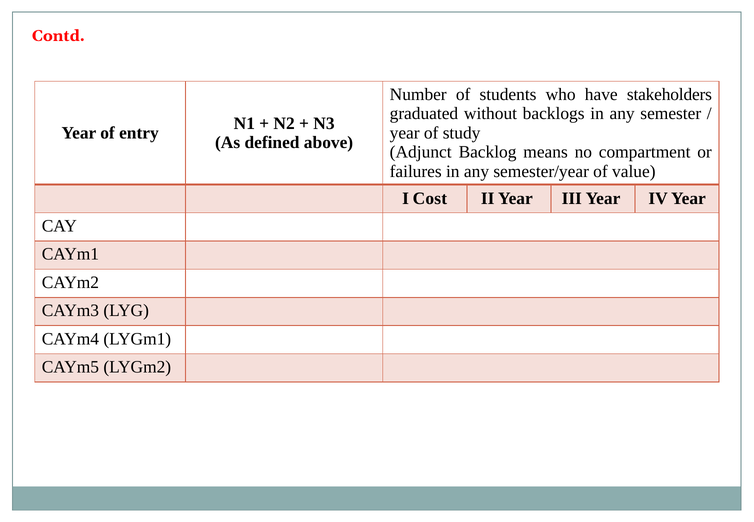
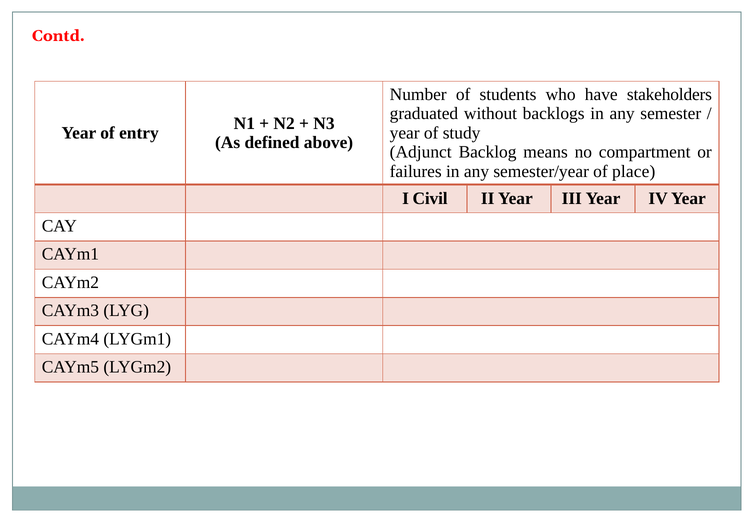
value: value -> place (634, 172)
Cost: Cost -> Civil (430, 199)
